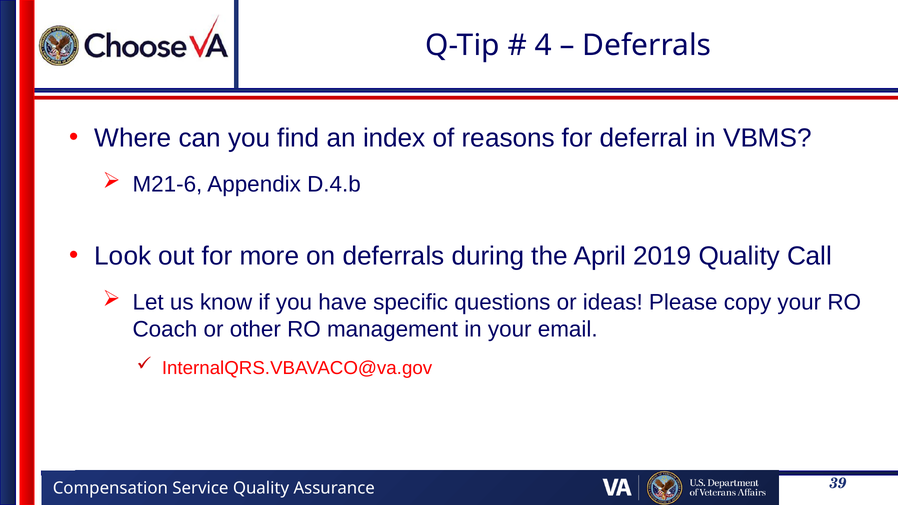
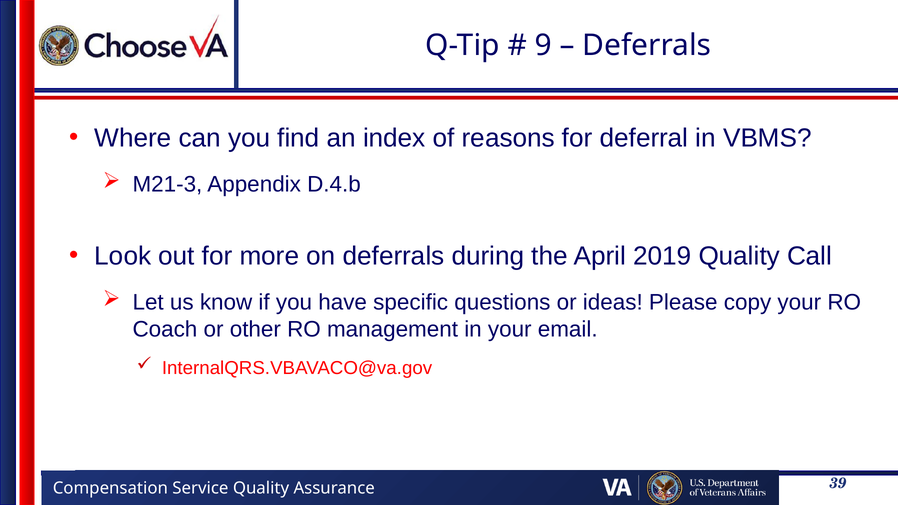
4: 4 -> 9 (543, 46)
M21-6: M21-6 -> M21-3 (167, 185)
